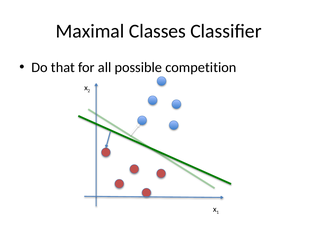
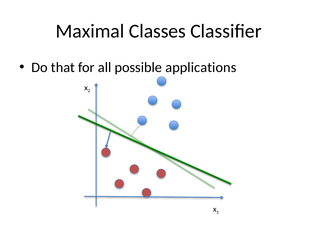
competition: competition -> applications (201, 68)
